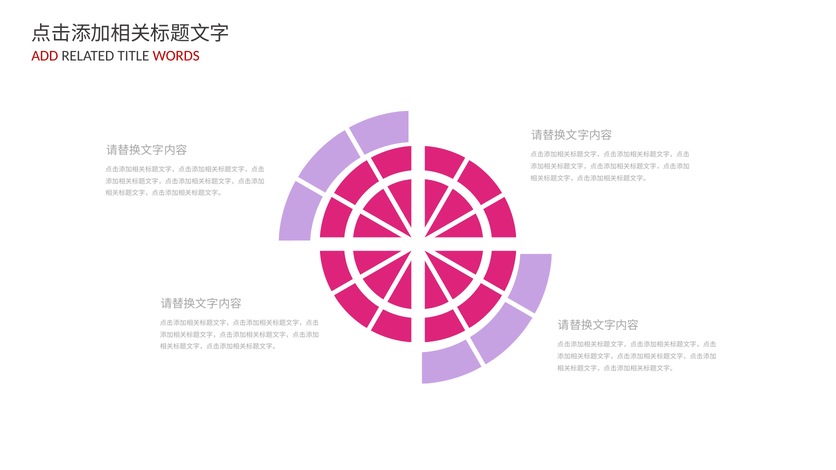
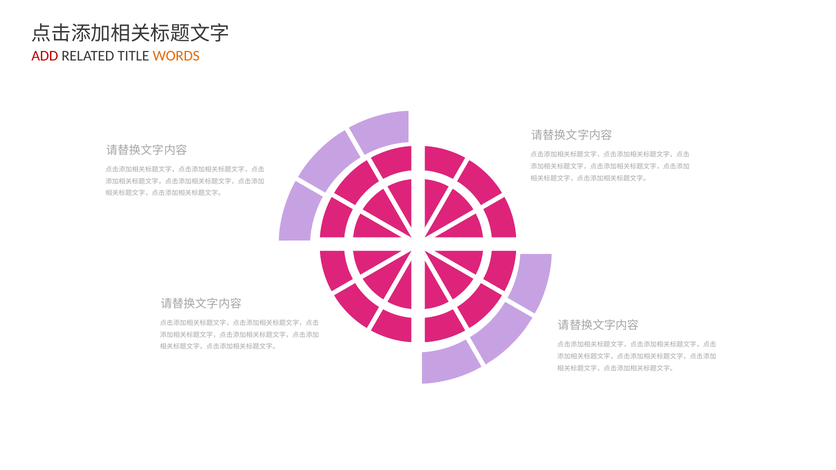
WORDS colour: red -> orange (176, 56)
